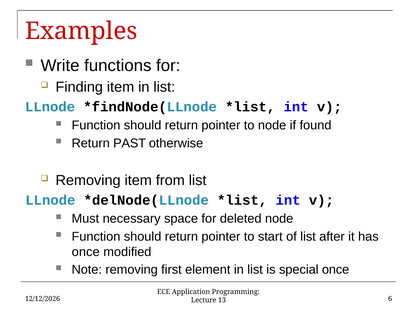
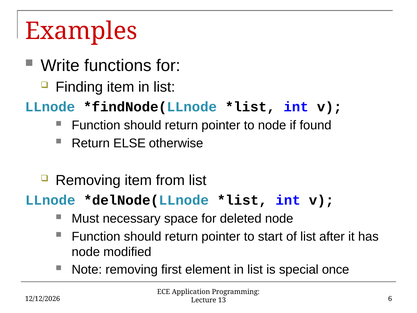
PAST: PAST -> ELSE (130, 143)
once: once -> node (86, 252)
